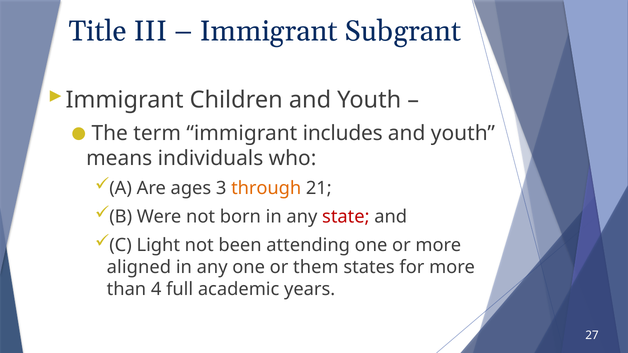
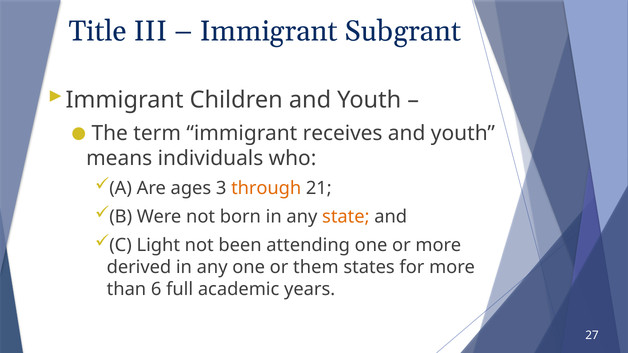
includes: includes -> receives (343, 133)
state colour: red -> orange (346, 217)
aligned: aligned -> derived (139, 267)
4: 4 -> 6 (156, 289)
